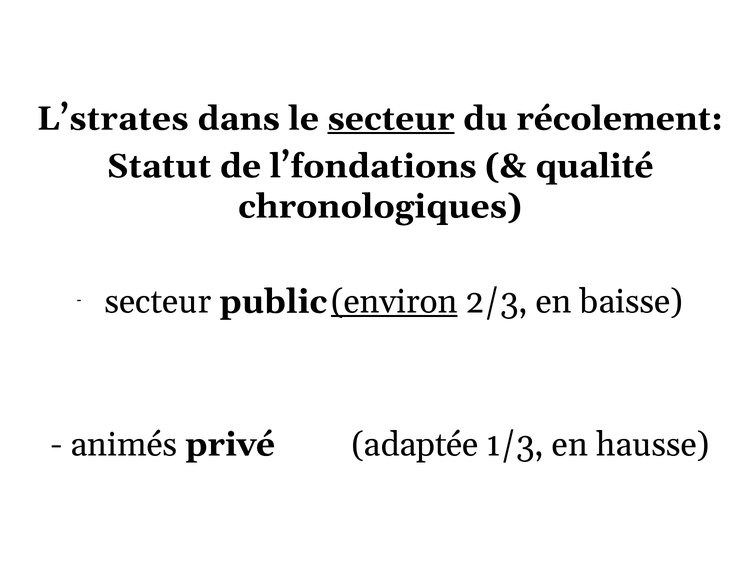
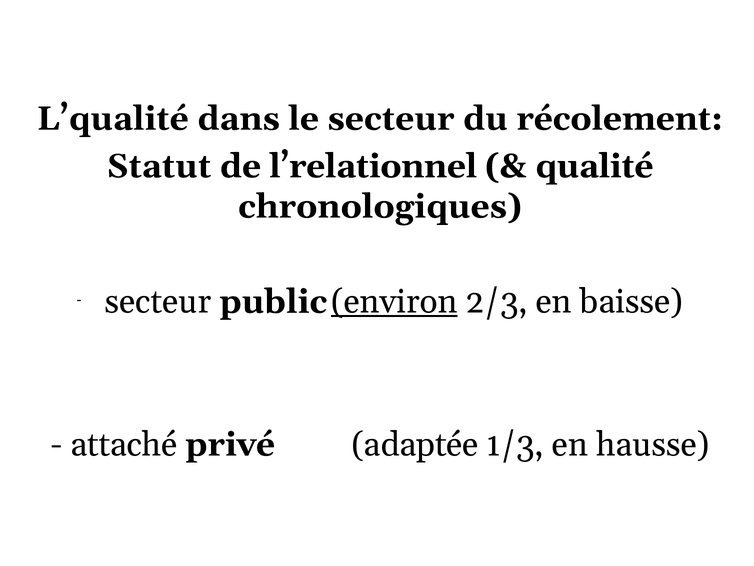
L’strates: L’strates -> L’qualité (113, 119)
secteur underline: present -> none (391, 119)
l’fondations: l’fondations -> l’relationnel (373, 166)
animés: animés -> attaché (124, 444)
